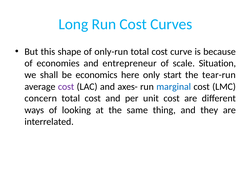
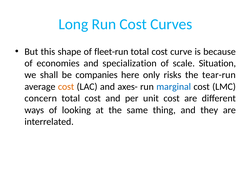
only-run: only-run -> fleet-run (111, 52)
entrepreneur: entrepreneur -> specialization (130, 63)
economics: economics -> companies (97, 75)
start: start -> risks (172, 75)
cost colour: purple -> orange (66, 87)
